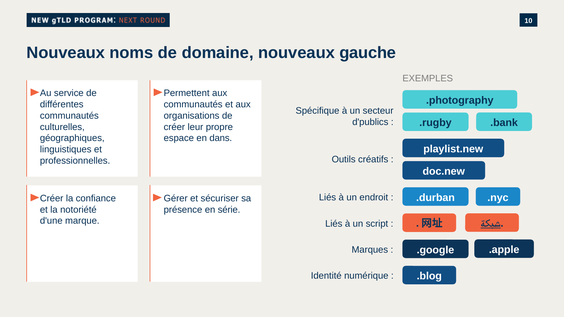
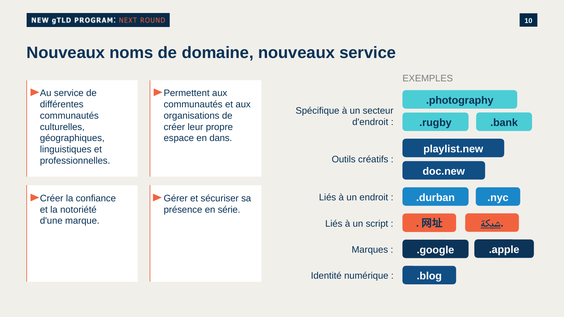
nouveaux gauche: gauche -> service (368, 53)
d'publics: d'publics -> d'endroit (370, 122)
